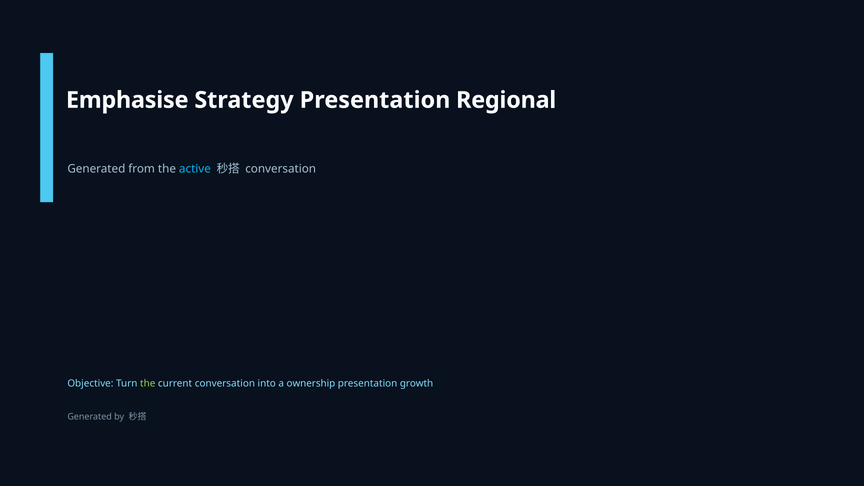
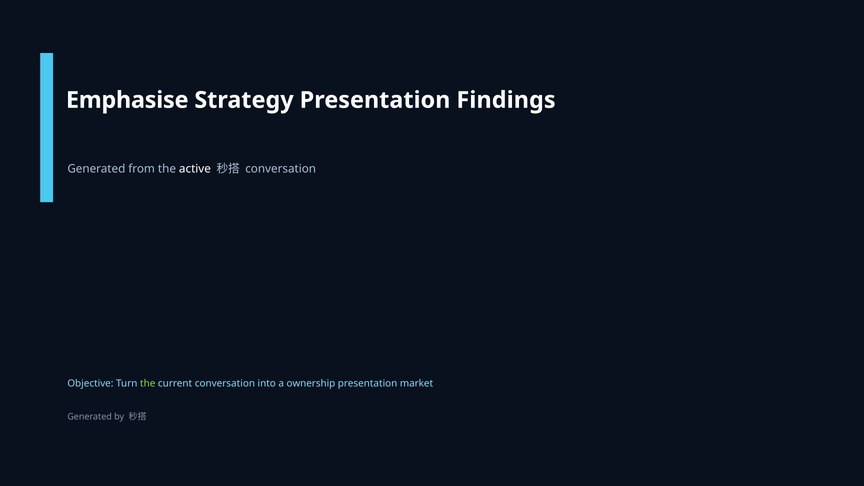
Regional: Regional -> Findings (506, 100)
active colour: light blue -> white (195, 169)
growth: growth -> market (417, 384)
